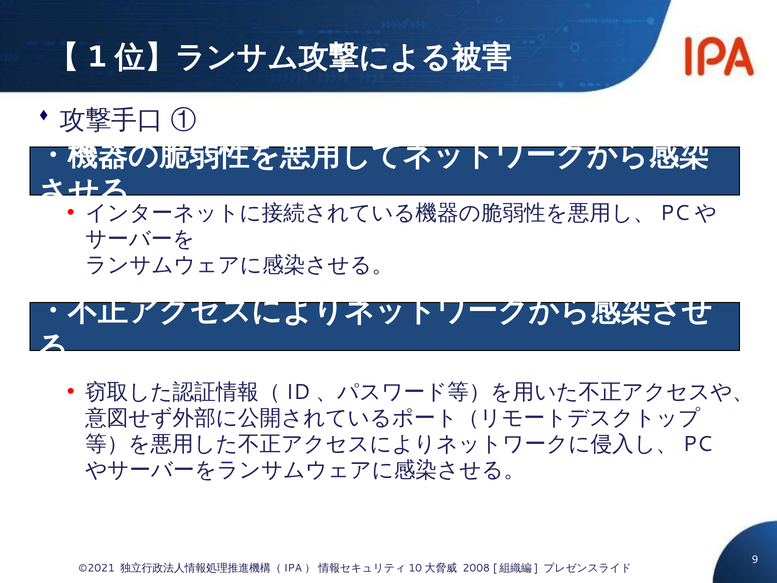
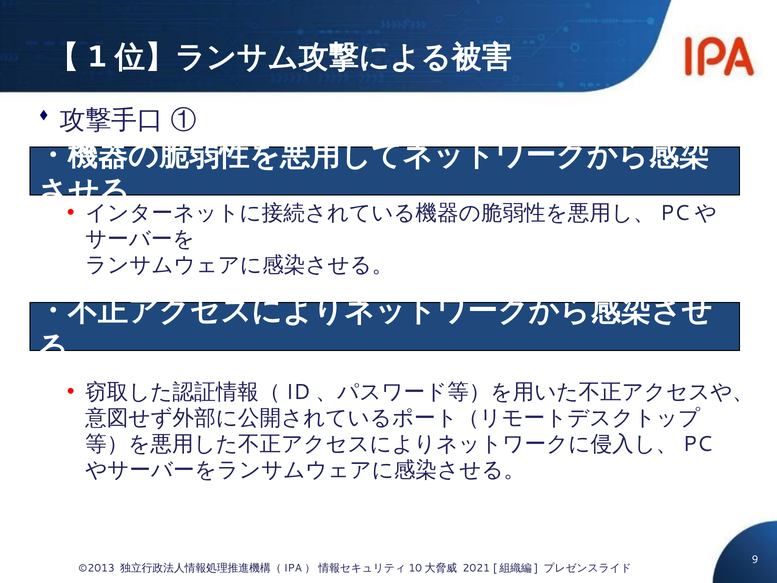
©2021: ©2021 -> ©2013 (96, 568)
2008: 2008 -> 2021 (476, 568)
